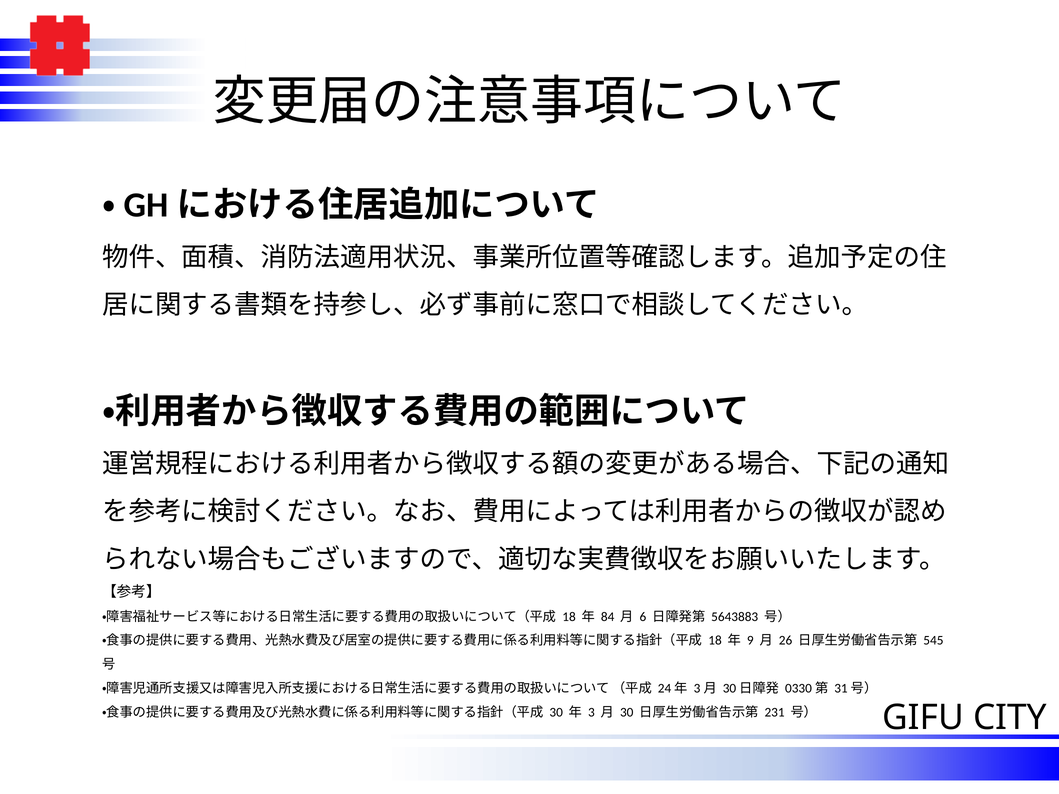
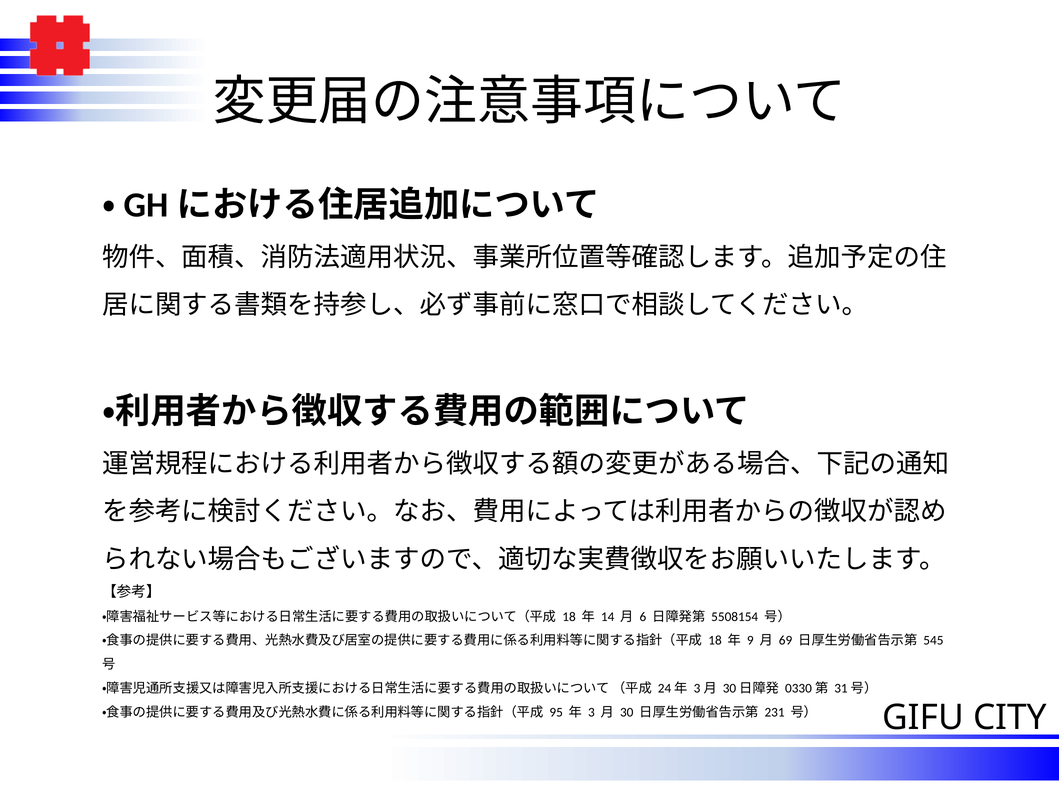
84: 84 -> 14 (608, 617)
5643883: 5643883 -> 5508154 (735, 617)
26: 26 -> 69 (786, 641)
30: 30 -> 95 (556, 712)
